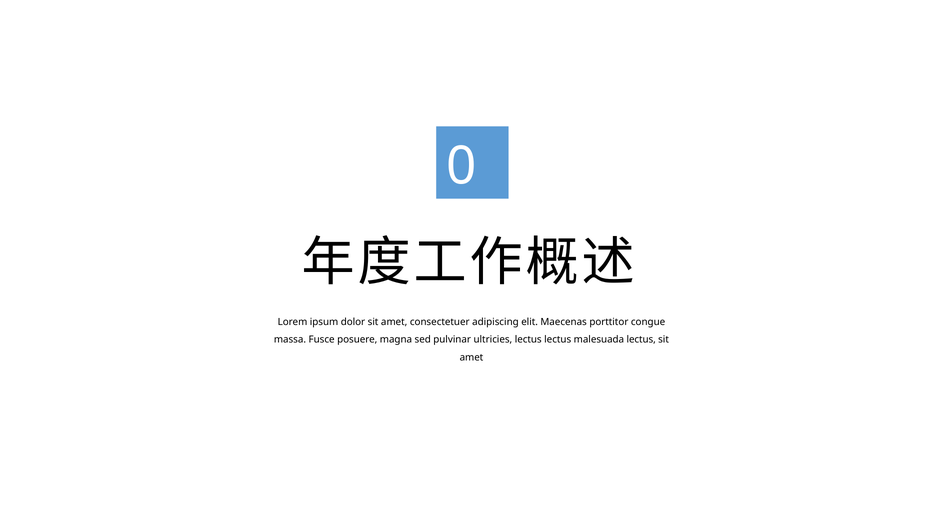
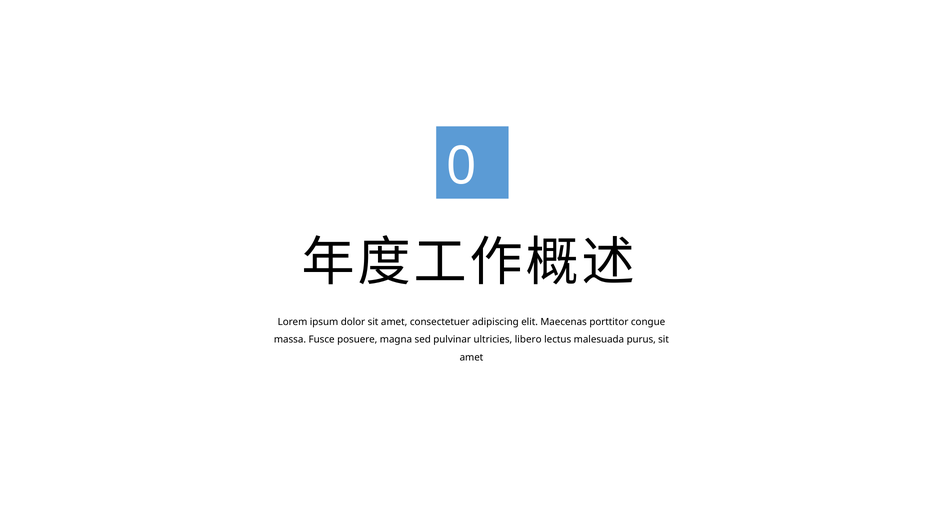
ultricies lectus: lectus -> libero (528, 340)
malesuada lectus: lectus -> purus (641, 340)
